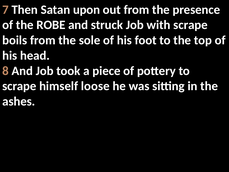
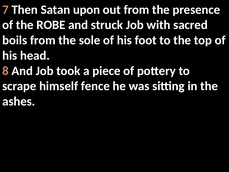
with scrape: scrape -> sacred (190, 25)
loose: loose -> fence (95, 86)
